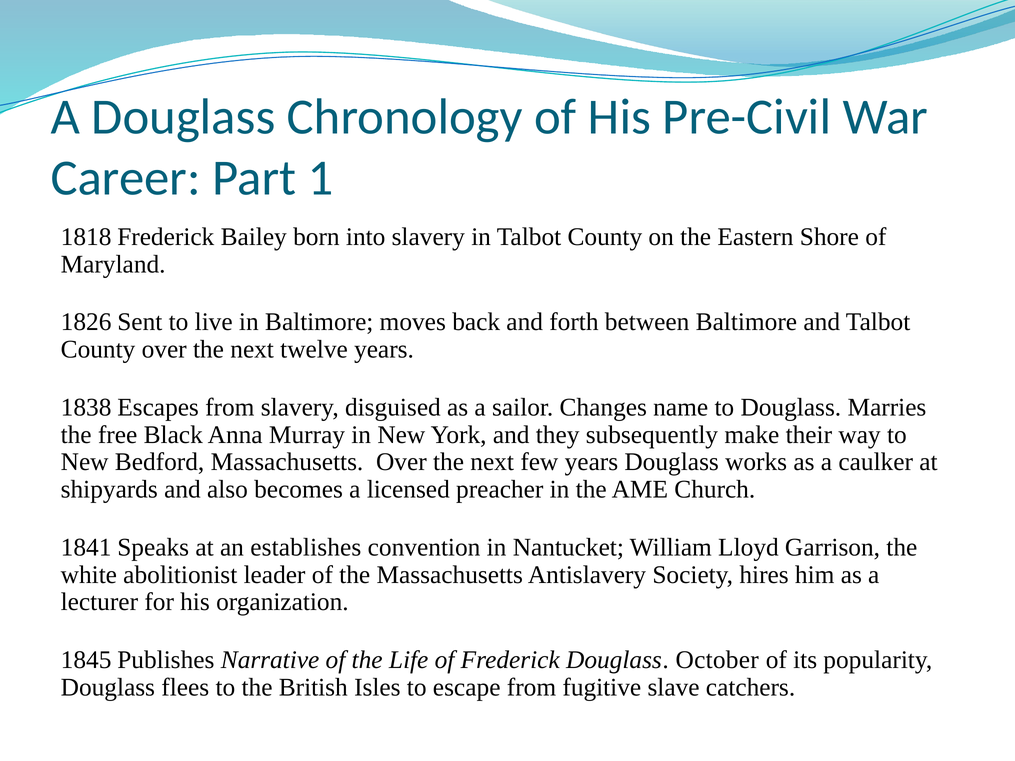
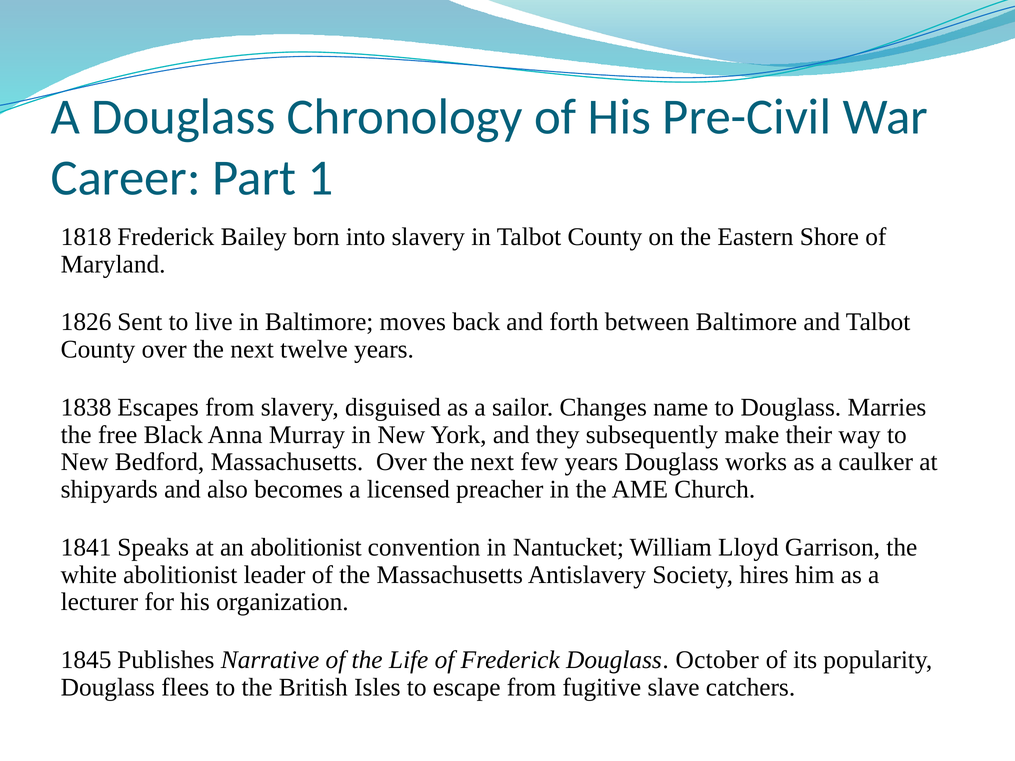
an establishes: establishes -> abolitionist (306, 547)
